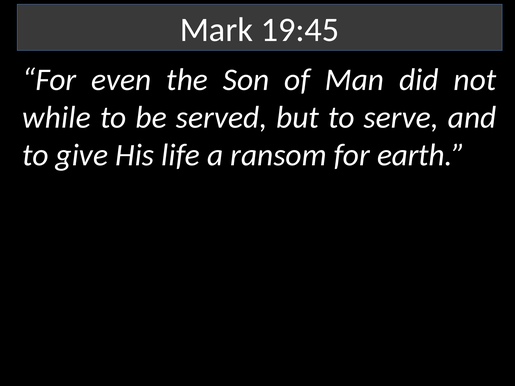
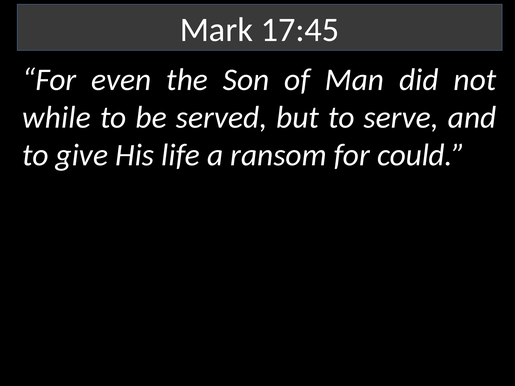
19:45: 19:45 -> 17:45 (300, 30)
earth: earth -> could (421, 155)
